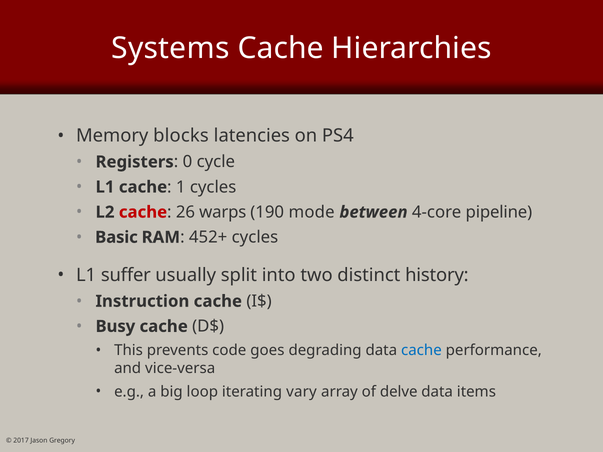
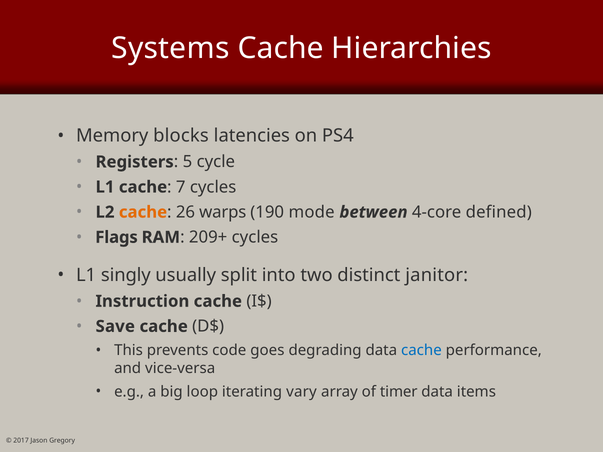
0: 0 -> 5 (187, 162)
1: 1 -> 7 (181, 187)
cache colour: red -> orange (143, 212)
pipeline: pipeline -> defined (499, 212)
Basic: Basic -> Flags (116, 237)
452+: 452+ -> 209+ (208, 237)
suffer: suffer -> singly (126, 275)
history: history -> janitor (437, 275)
Busy: Busy -> Save (115, 327)
delve: delve -> timer (399, 392)
